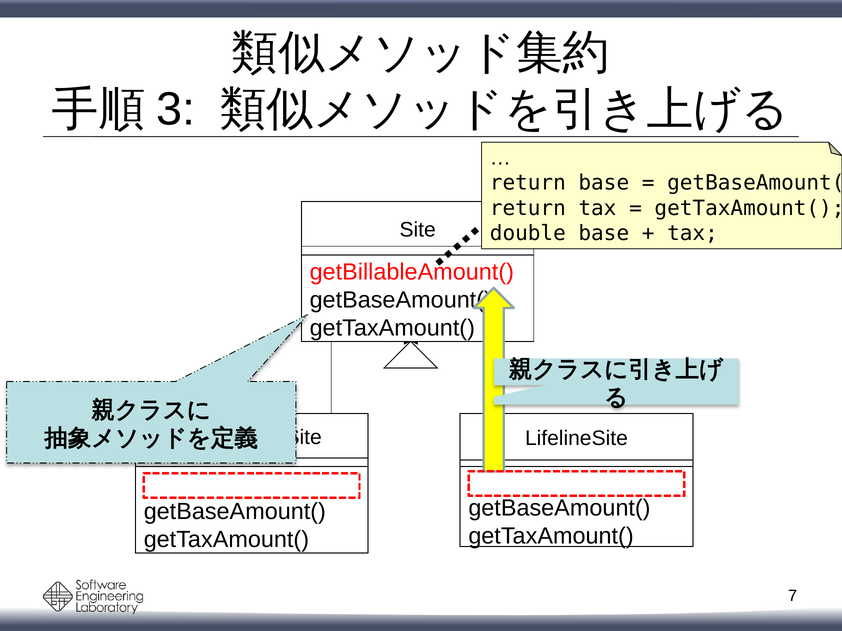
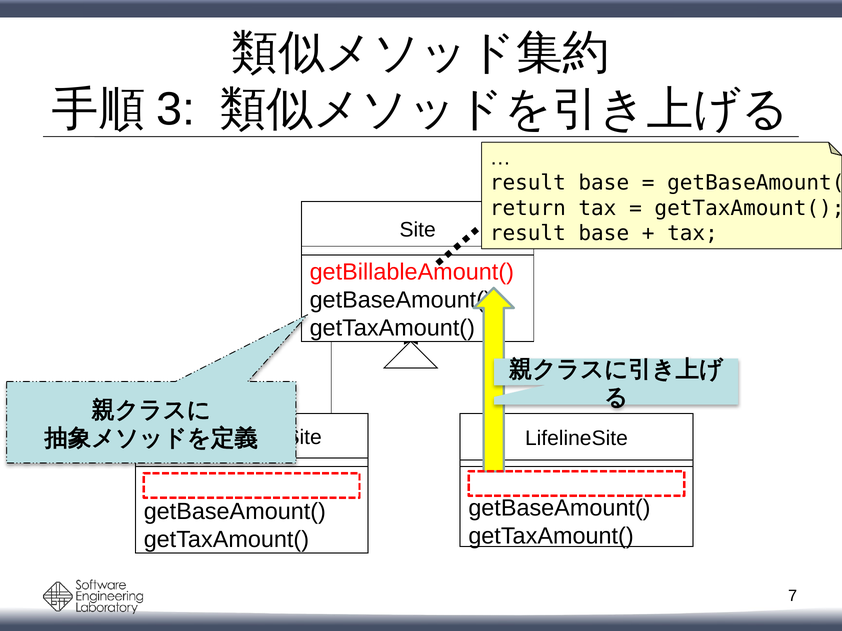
return: return -> result (528, 183)
double: double -> result (528, 234)
